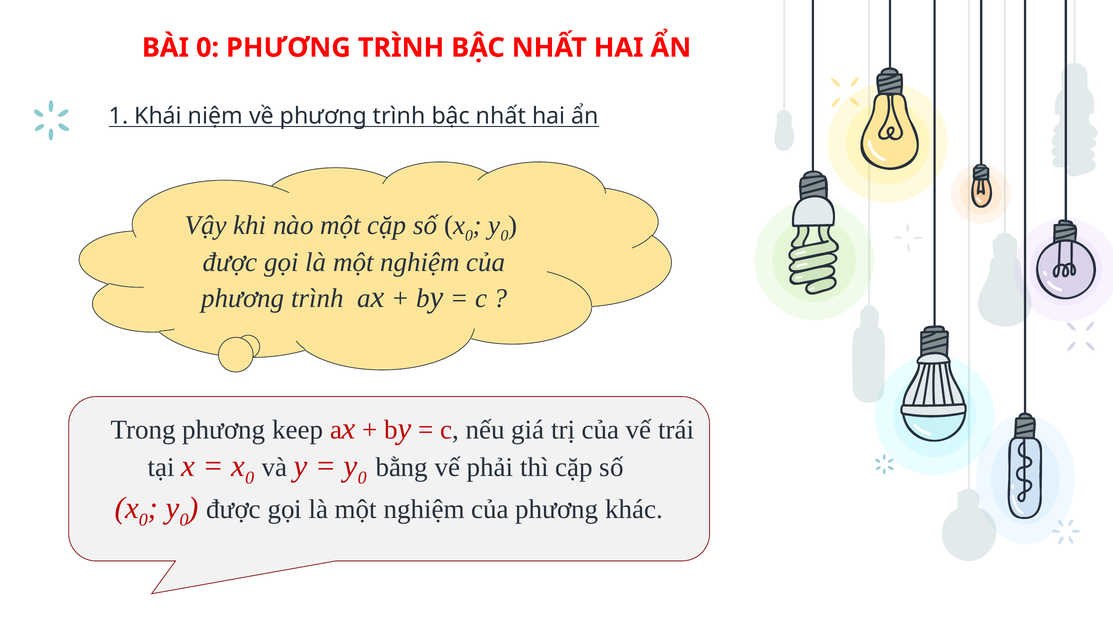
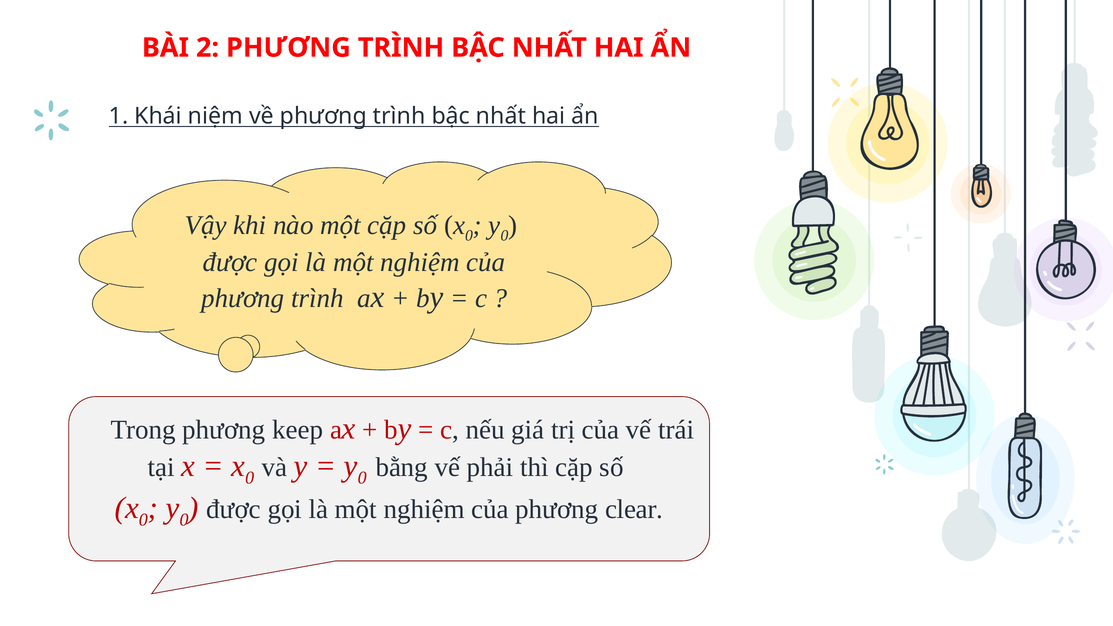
BÀI 0: 0 -> 2 (208, 48)
khác: khác -> clear (634, 509)
